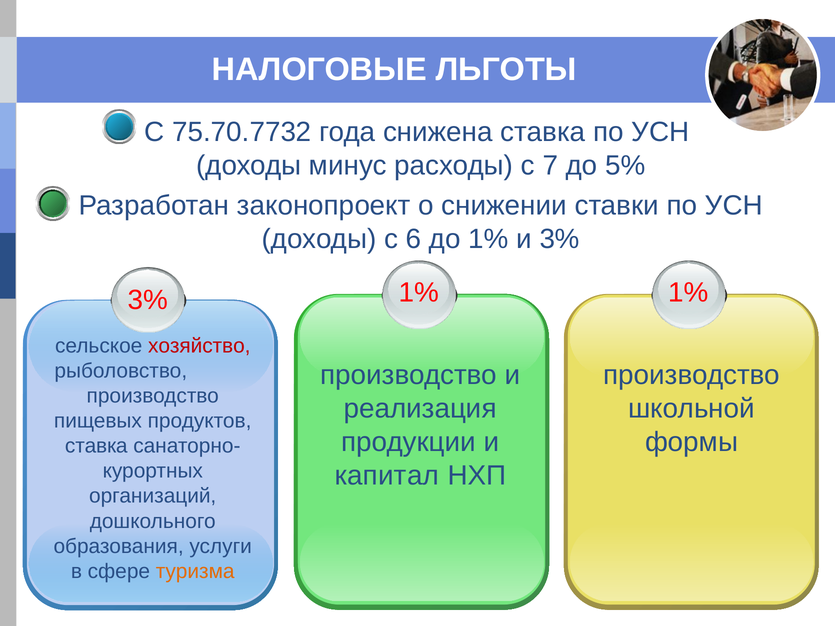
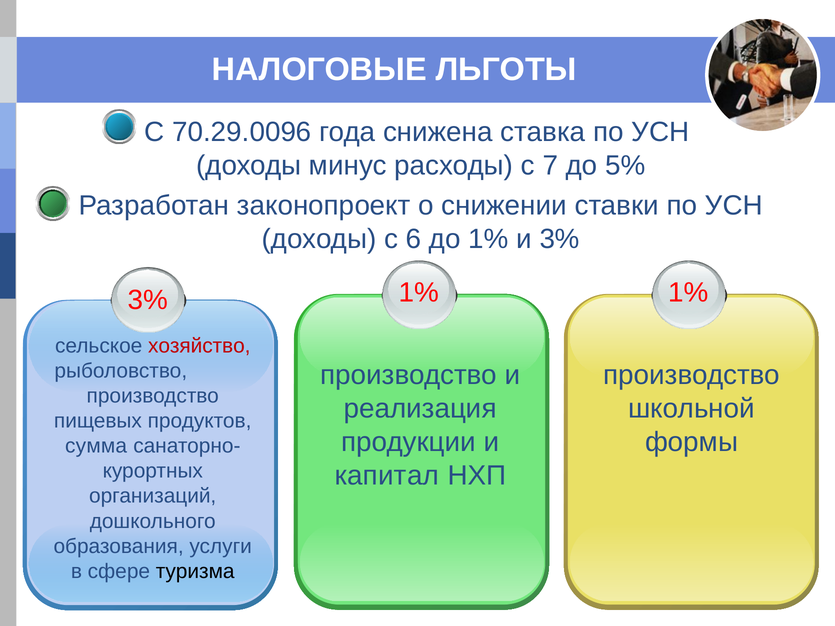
75.70.7732: 75.70.7732 -> 70.29.0096 (242, 132)
ставка: ставка -> сумма (96, 446)
туризма colour: orange -> black (195, 571)
